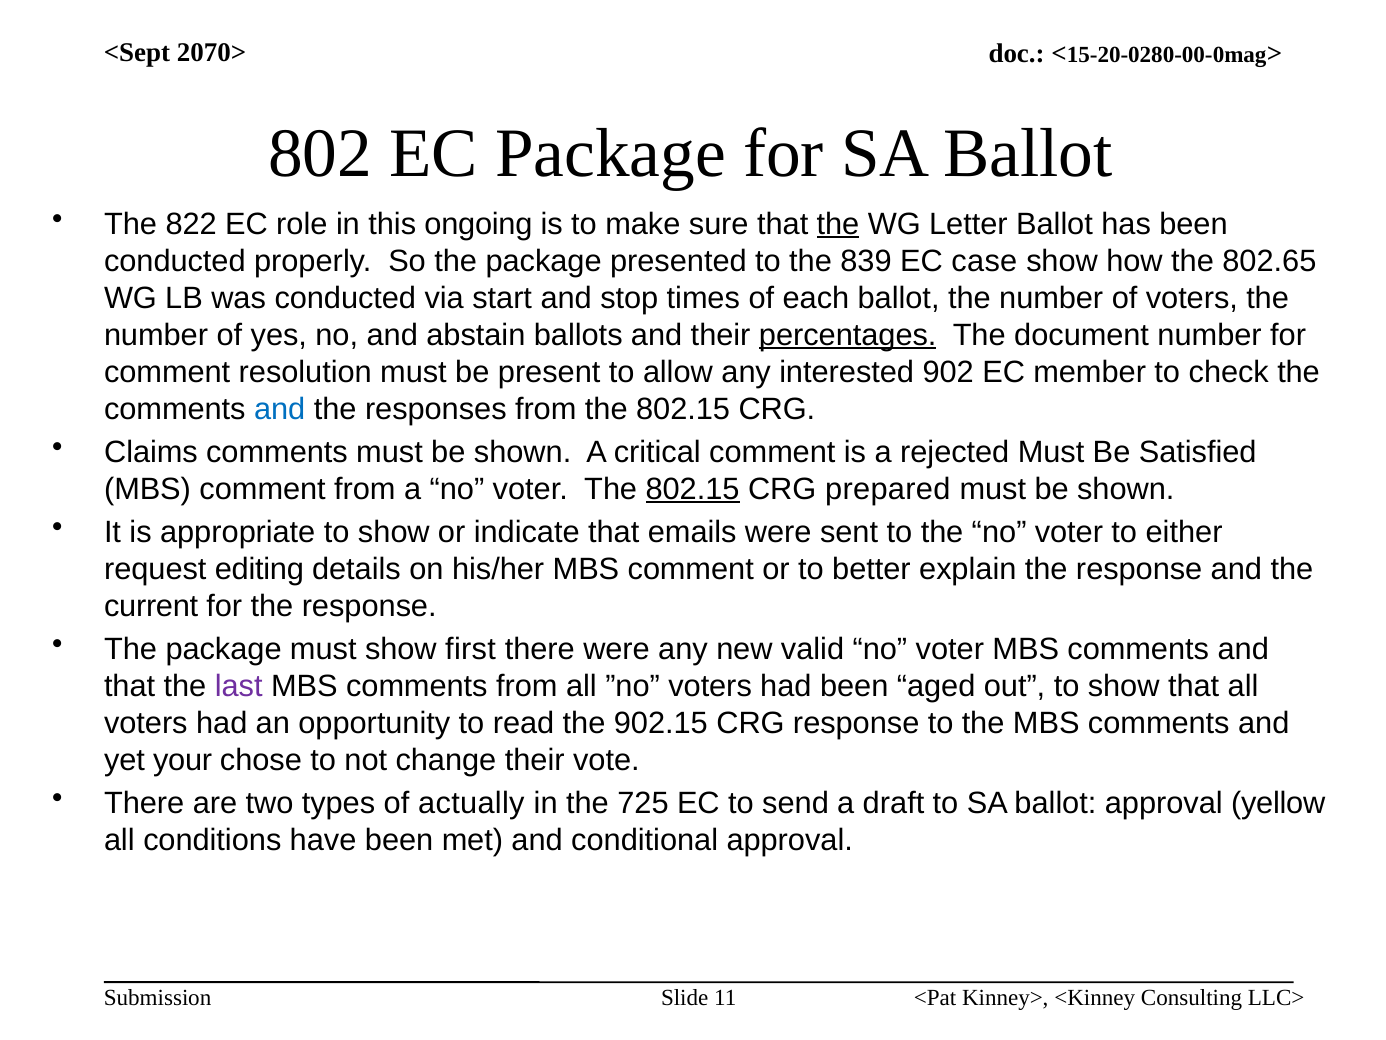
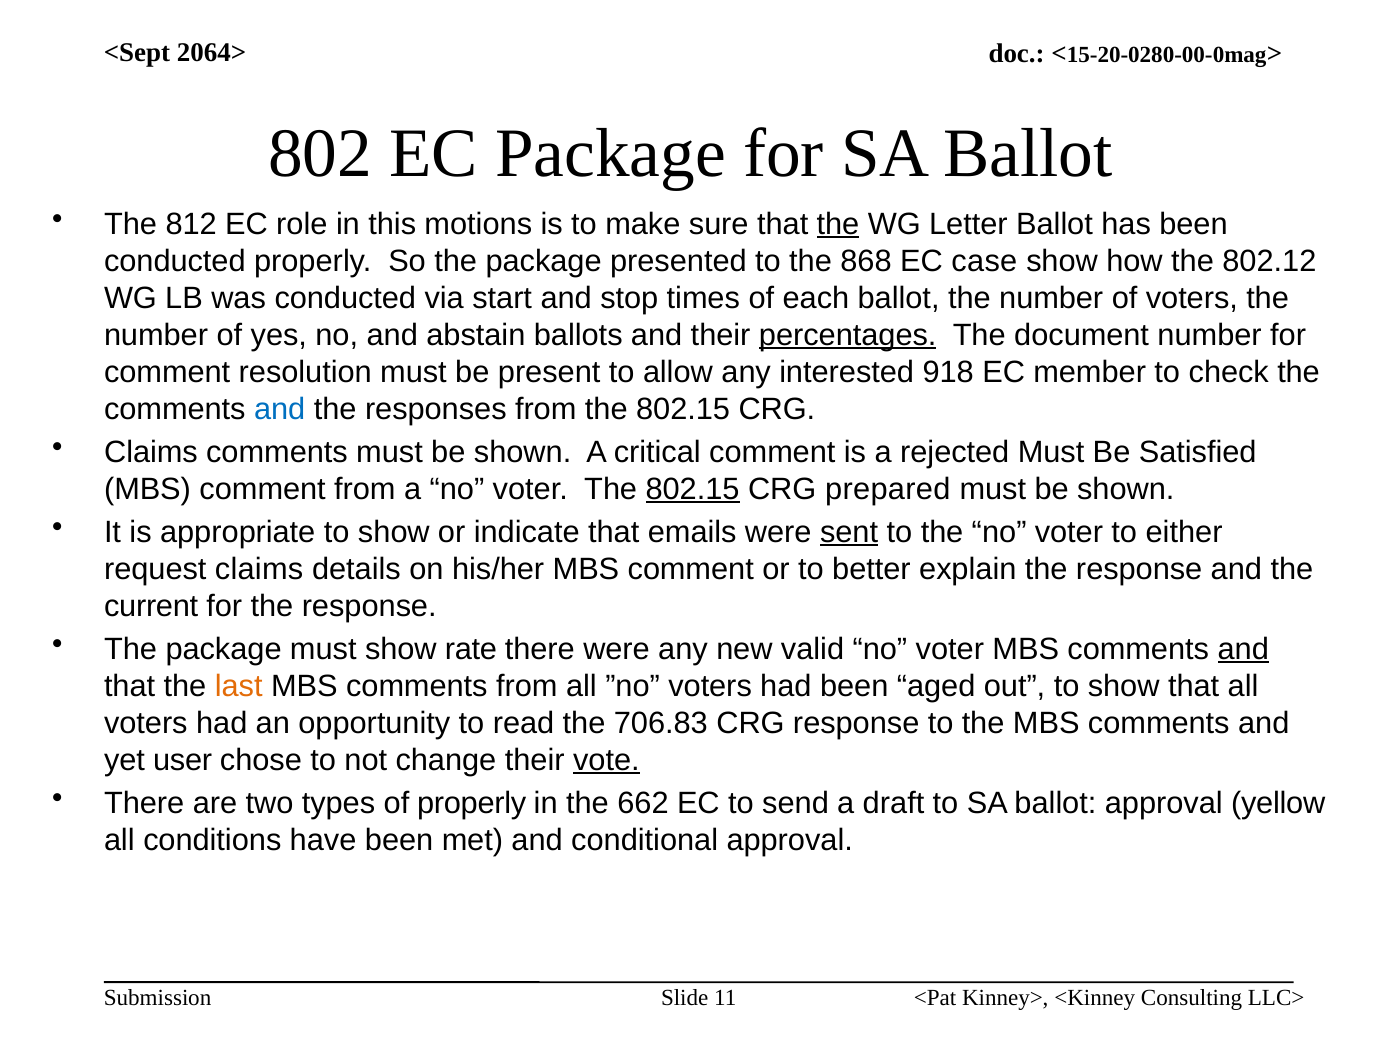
2070>: 2070> -> 2064> (212, 53)
822: 822 -> 812 (191, 224)
ongoing: ongoing -> motions (478, 224)
839: 839 -> 868 (866, 261)
802.65: 802.65 -> 802.12 (1269, 261)
902: 902 -> 918 (948, 372)
sent underline: none -> present (849, 532)
request editing: editing -> claims (259, 569)
first: first -> rate (471, 649)
and underline: none -> present (1243, 649)
last colour: purple -> orange (239, 686)
902.15: 902.15 -> 706.83 (661, 723)
your: your -> user (183, 760)
vote underline: none -> present (606, 760)
of actually: actually -> properly (472, 803)
725: 725 -> 662 (643, 803)
